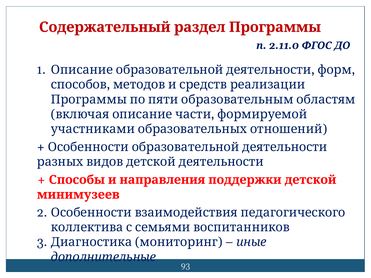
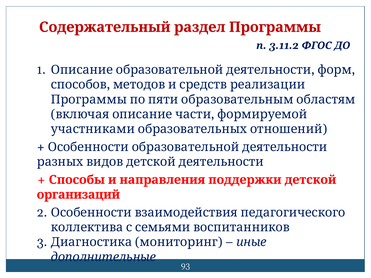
2.11.0: 2.11.0 -> 3.11.2 (284, 46)
минимузеев: минимузеев -> организаций (78, 195)
